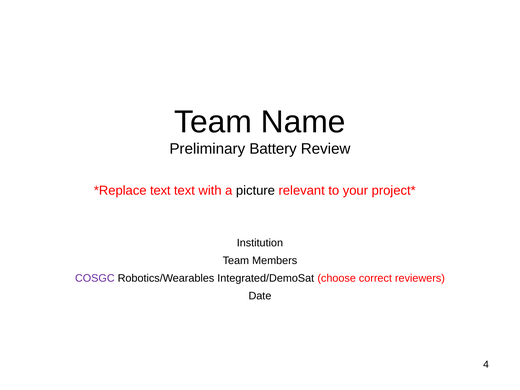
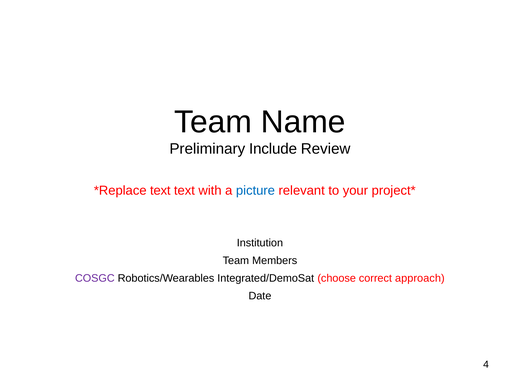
Battery: Battery -> Include (273, 149)
picture colour: black -> blue (255, 191)
reviewers: reviewers -> approach (420, 278)
